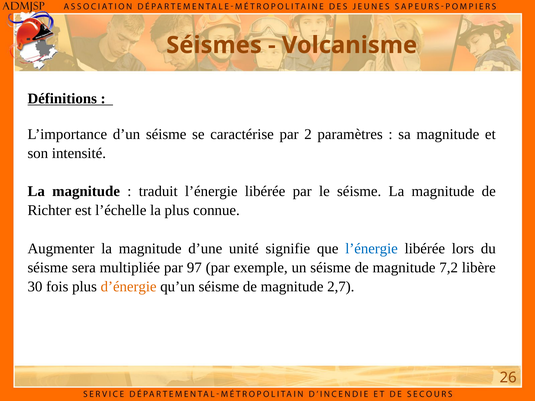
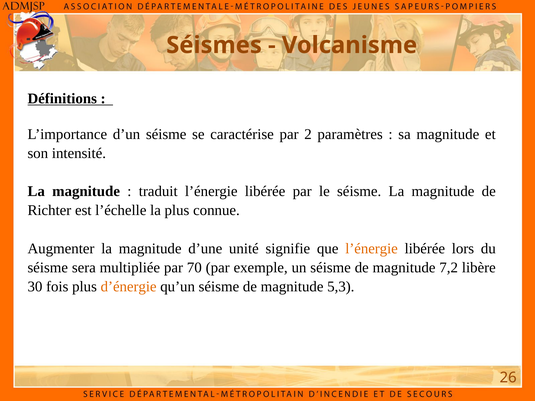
l’énergie colour: blue -> orange (372, 249)
97: 97 -> 70 (194, 268)
2,7: 2,7 -> 5,3 (341, 287)
